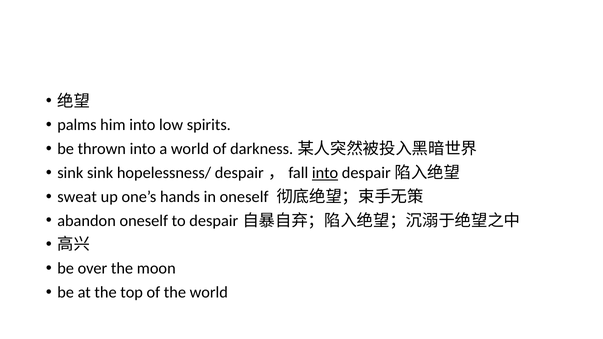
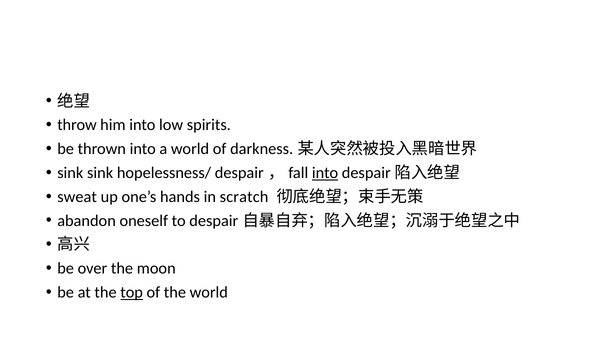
palms: palms -> throw (77, 125)
in oneself: oneself -> scratch (244, 197)
top underline: none -> present (132, 293)
